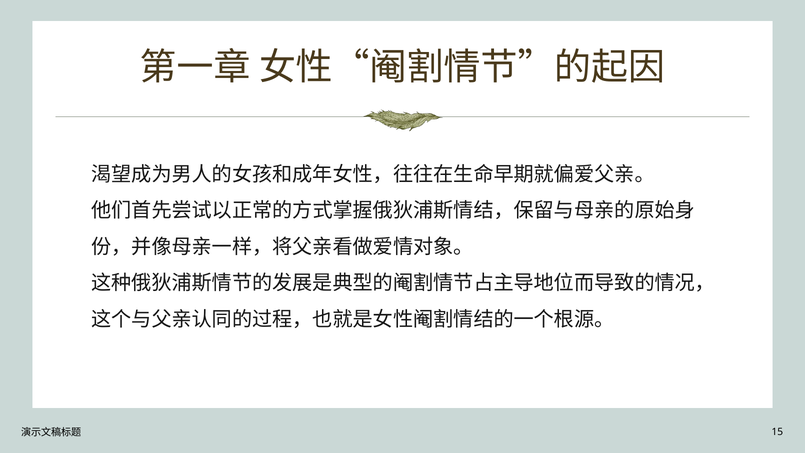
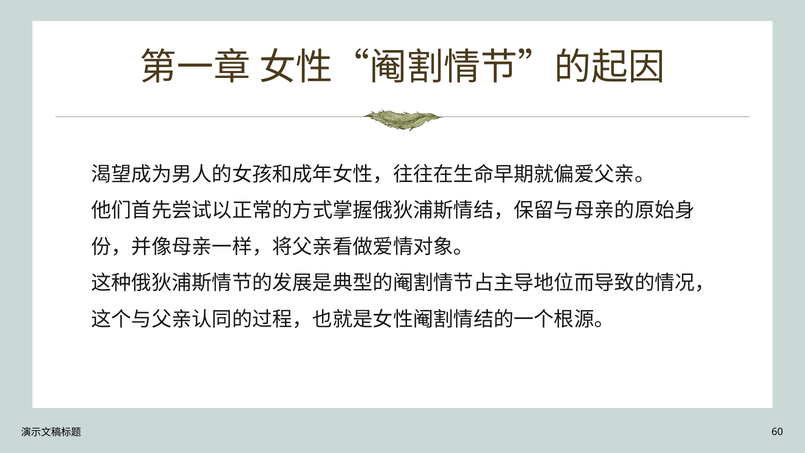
15: 15 -> 60 (777, 432)
